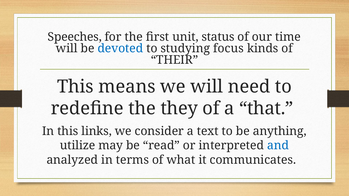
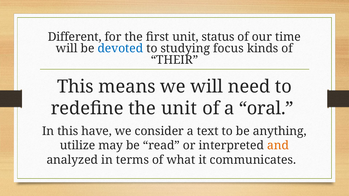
Speeches: Speeches -> Different (75, 37)
the they: they -> unit (179, 109)
that: that -> oral (266, 109)
links: links -> have (97, 131)
and colour: blue -> orange (278, 146)
